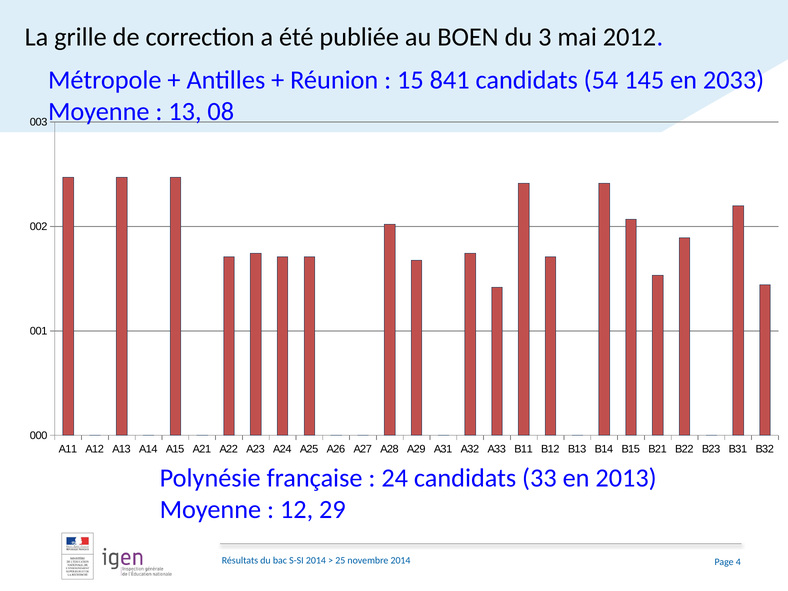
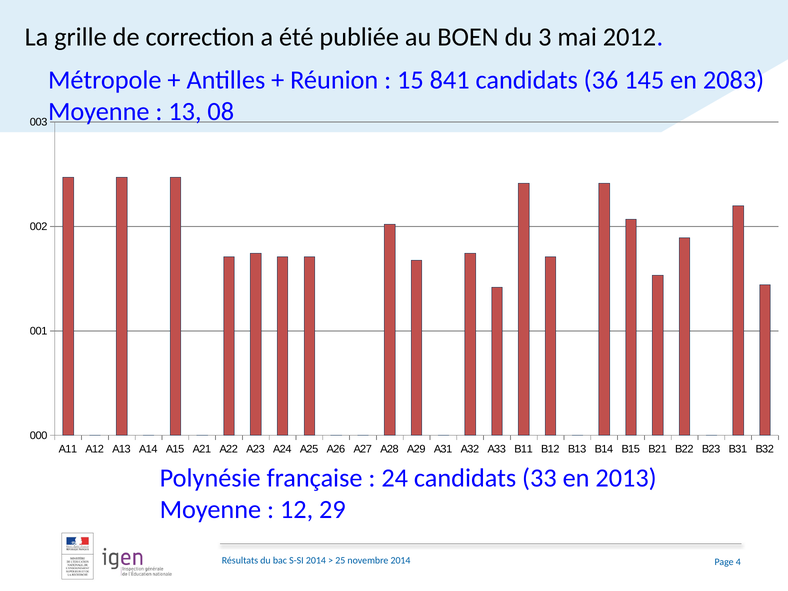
54: 54 -> 36 (601, 80)
2033: 2033 -> 2083 (734, 80)
